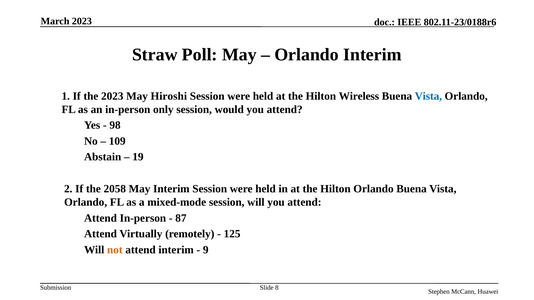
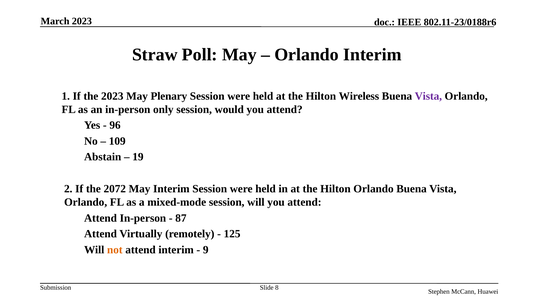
Hiroshi: Hiroshi -> Plenary (169, 96)
Vista colour: blue -> purple (428, 96)
98: 98 -> 96 (115, 125)
2058: 2058 -> 2072 (115, 189)
